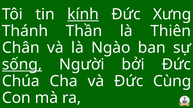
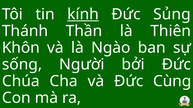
Xưng: Xưng -> Sủng (172, 14)
Chân: Chân -> Khôn (21, 48)
sống underline: present -> none (22, 65)
